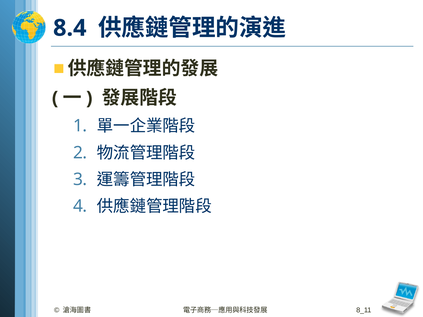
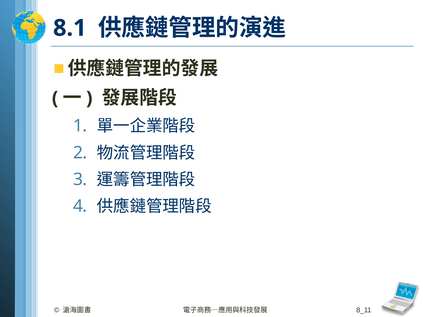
8.4: 8.4 -> 8.1 (70, 28)
